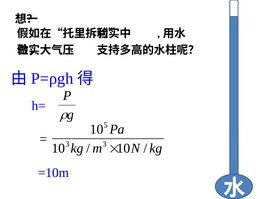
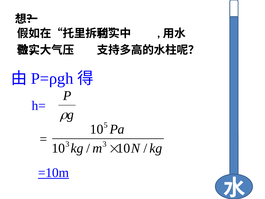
=10m underline: none -> present (54, 172)
